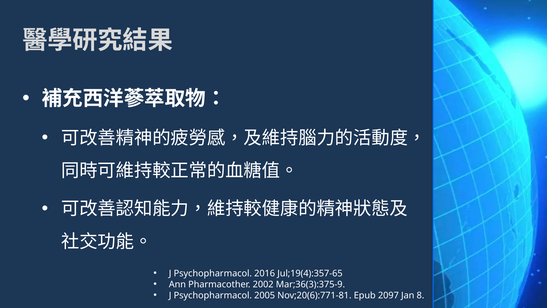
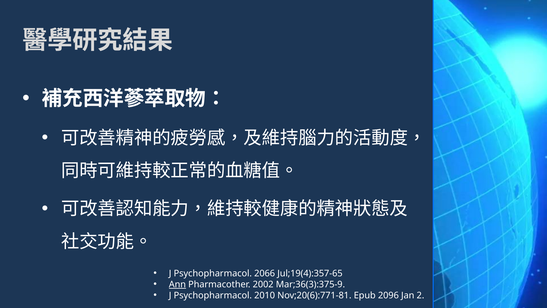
2016: 2016 -> 2066 (265, 273)
Ann underline: none -> present (177, 284)
2005: 2005 -> 2010 (265, 295)
2097: 2097 -> 2096 (388, 295)
8: 8 -> 2 (420, 295)
